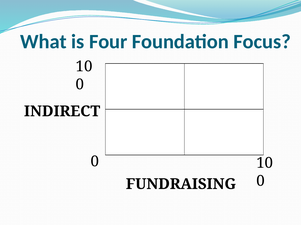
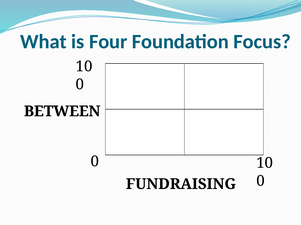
INDIRECT: INDIRECT -> BETWEEN (62, 112)
